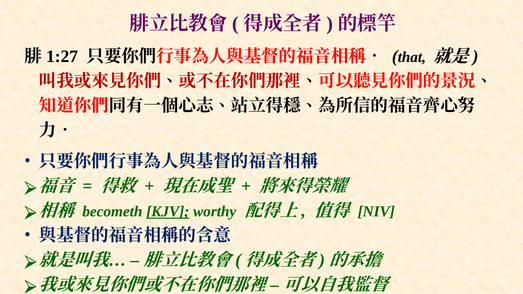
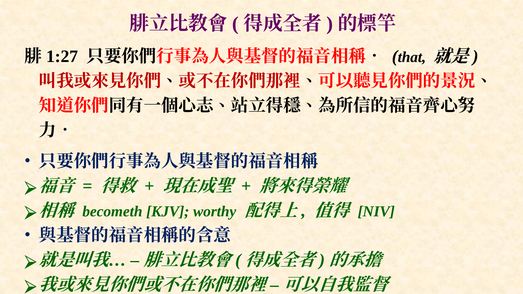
KJV underline: present -> none (168, 212)
